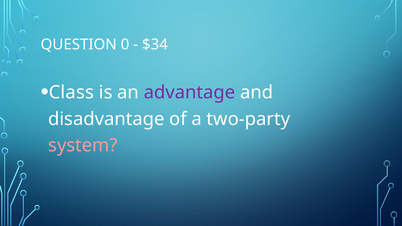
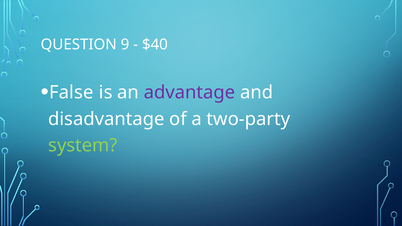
0: 0 -> 9 (125, 45)
$34: $34 -> $40 (155, 45)
Class: Class -> False (71, 92)
system colour: pink -> light green (83, 146)
